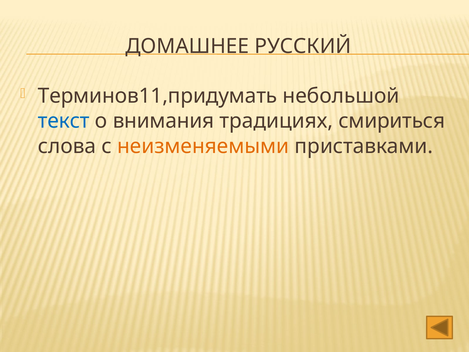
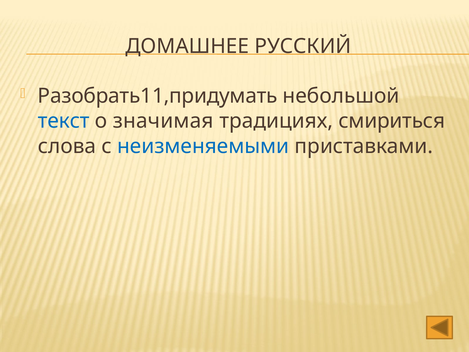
Терминов11,придумать: Терминов11,придумать -> Разобрать11,придумать (158, 96)
внимания: внимания -> значимая (163, 121)
неизменяемыми colour: orange -> blue (203, 146)
